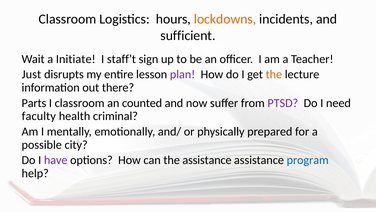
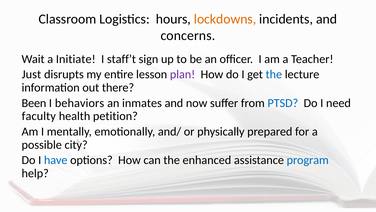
sufficient: sufficient -> concerns (188, 36)
the colour: orange -> blue (274, 74)
Parts: Parts -> Been (34, 103)
I classroom: classroom -> behaviors (80, 103)
counted: counted -> inmates (142, 103)
PTSD colour: purple -> blue (283, 103)
criminal: criminal -> petition (115, 116)
have colour: purple -> blue (56, 160)
the assistance: assistance -> enhanced (207, 160)
